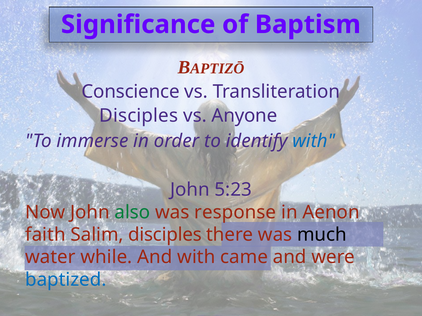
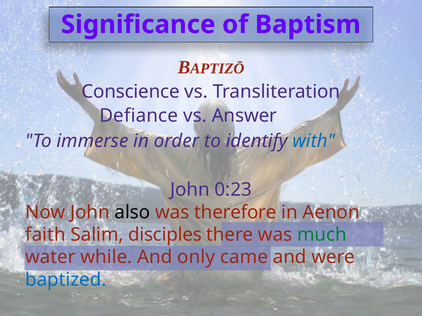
Disciples: Disciples -> Defiance (139, 116)
Anyone: Anyone -> Answer (244, 116)
5:23: 5:23 -> 0:23 (233, 190)
also colour: green -> black (132, 213)
response: response -> therefore (235, 213)
much colour: black -> green (322, 235)
And with: with -> only (196, 258)
